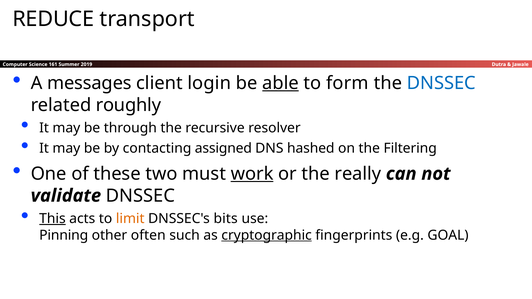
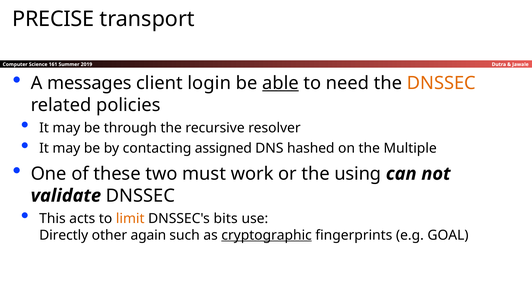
REDUCE: REDUCE -> PRECISE (53, 19)
form: form -> need (347, 83)
DNSSEC colour: blue -> orange (441, 83)
roughly: roughly -> policies (128, 105)
Filtering: Filtering -> Multiple (410, 148)
work underline: present -> none (252, 174)
really: really -> using (358, 174)
This underline: present -> none (52, 219)
Pinning: Pinning -> Directly (64, 235)
often: often -> again (148, 235)
